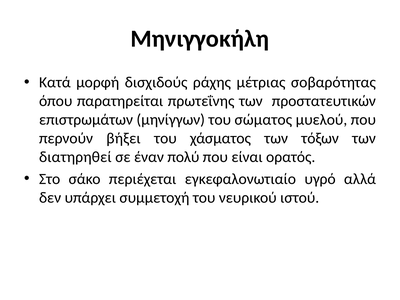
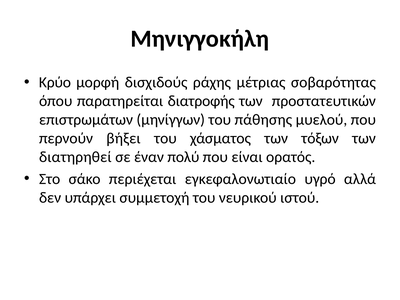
Κατά: Κατά -> Κρύο (55, 82)
πρωτεΐνης: πρωτεΐνης -> διατροφής (201, 101)
σώματος: σώματος -> πάθησης (263, 120)
